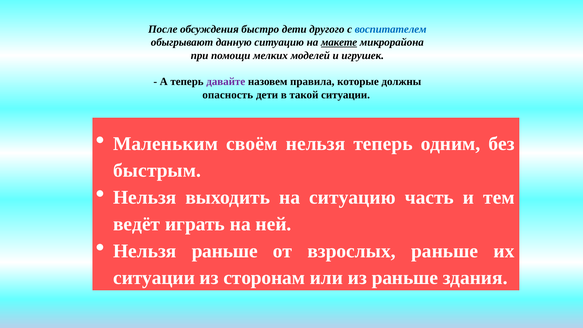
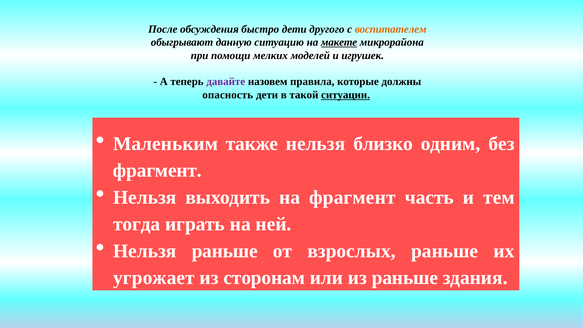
воспитателем colour: blue -> orange (391, 29)
ситуации underline: none -> present (346, 95)
своём: своём -> также (252, 144)
нельзя теперь: теперь -> близко (383, 144)
быстрым: быстрым -> фрагмент (157, 170)
на ситуацию: ситуацию -> фрагмент (352, 197)
ведёт: ведёт -> тогда (137, 224)
ситуации: ситуации -> угрожает (154, 278)
